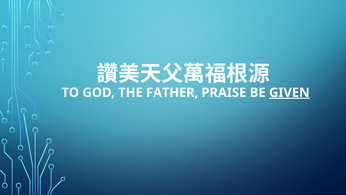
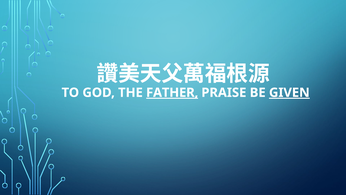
FATHER underline: none -> present (172, 92)
